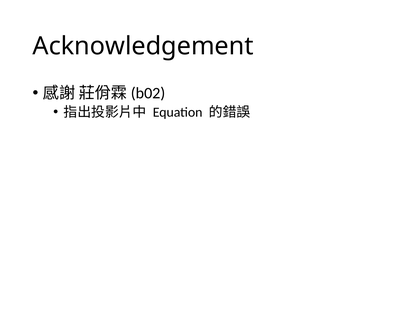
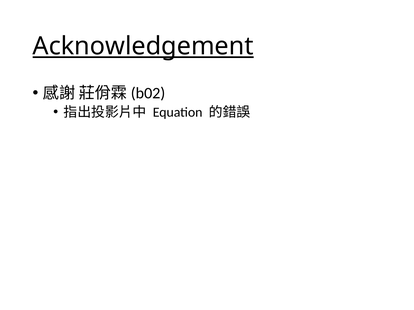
Acknowledgement underline: none -> present (143, 46)
